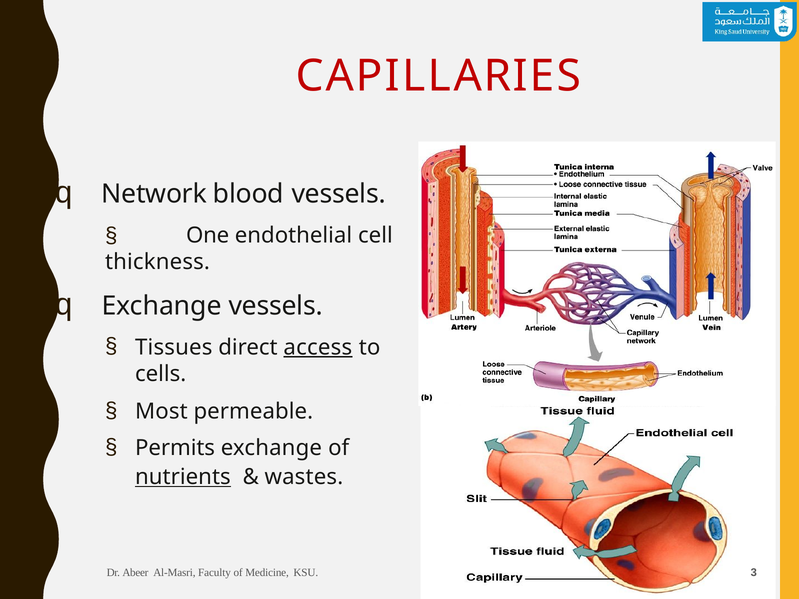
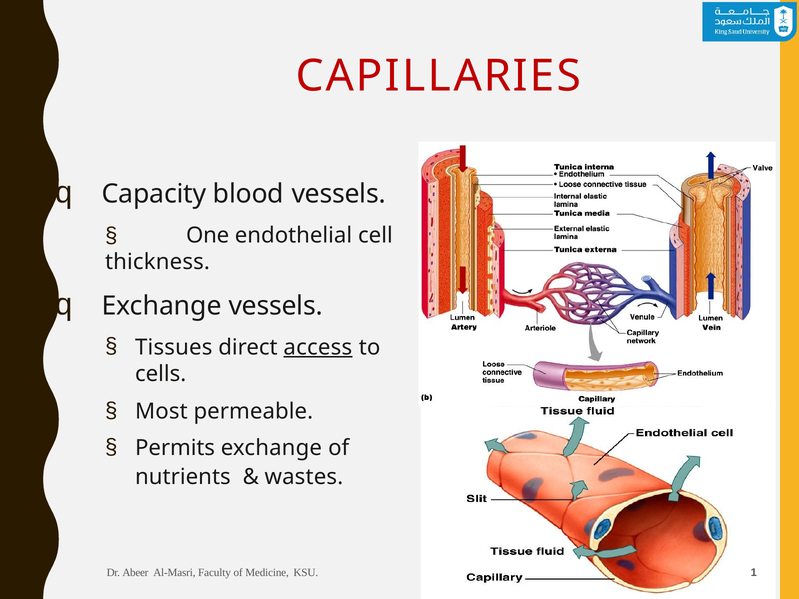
Network: Network -> Capacity (154, 194)
nutrients underline: present -> none (183, 477)
3: 3 -> 1 (754, 573)
